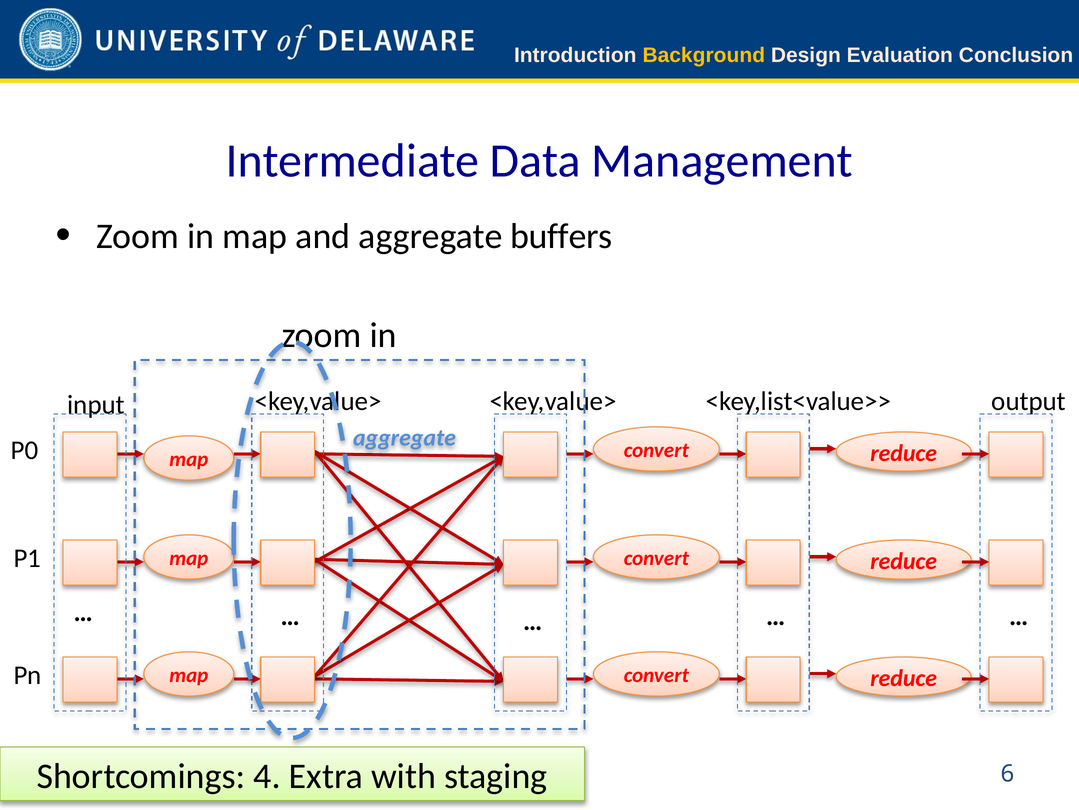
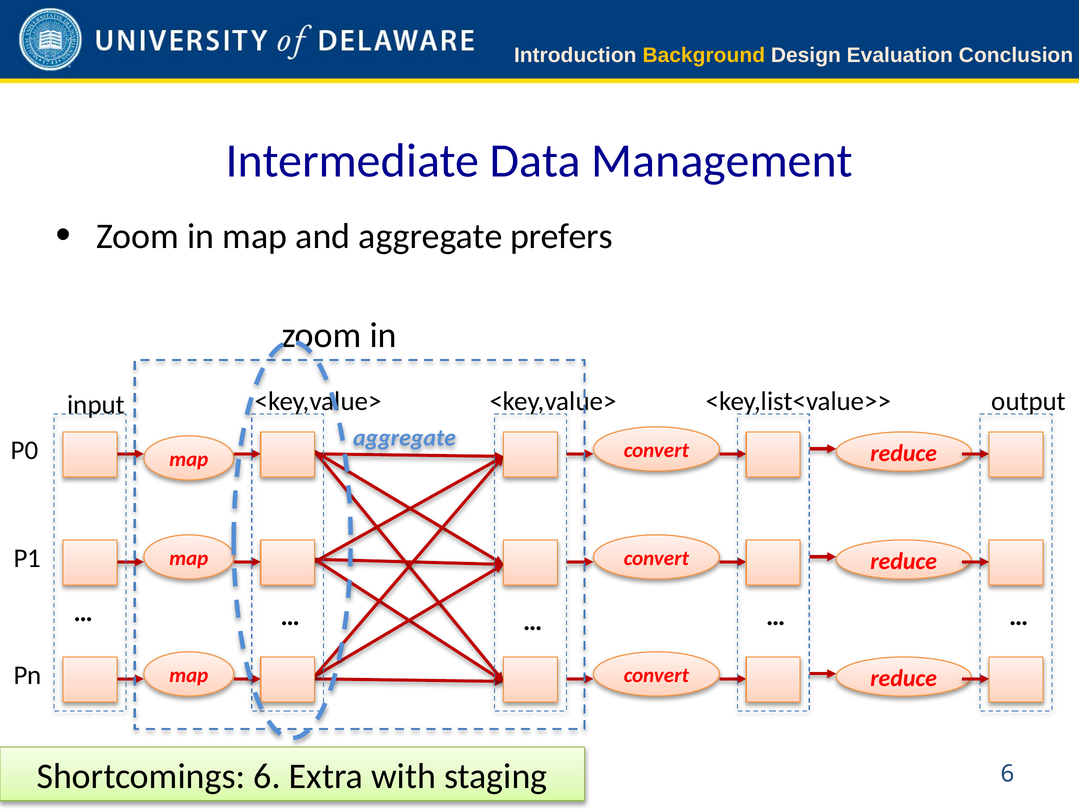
buffers: buffers -> prefers (561, 236)
Shortcomings 4: 4 -> 6 (267, 776)
